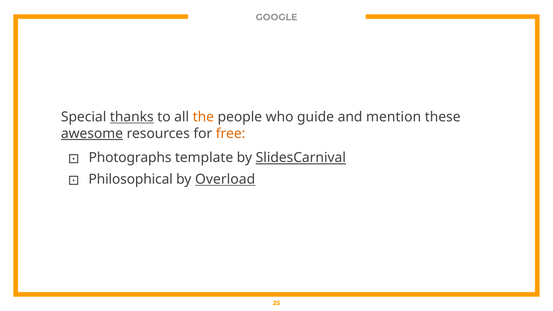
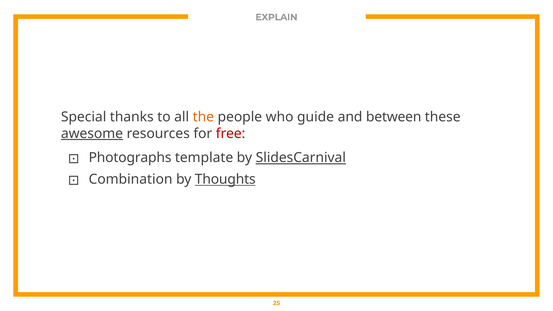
GOOGLE: GOOGLE -> EXPLAIN (277, 17)
thanks underline: present -> none (132, 117)
mention: mention -> between (394, 117)
free colour: orange -> red (231, 134)
Philosophical: Philosophical -> Combination (131, 179)
Overload: Overload -> Thoughts (225, 179)
